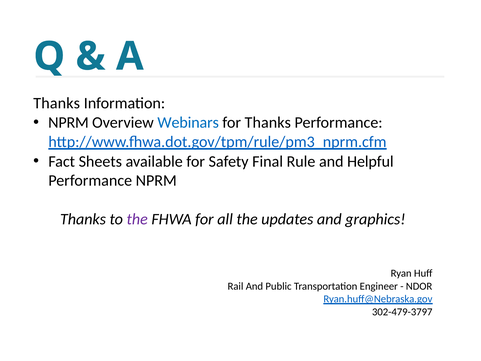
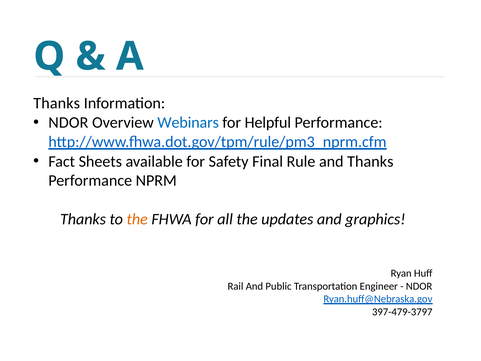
NPRM: NPRM -> NDOR (68, 123)
for Thanks: Thanks -> Helpful (268, 123)
and Helpful: Helpful -> Thanks (370, 161)
the colour: purple -> orange (137, 219)
302-479-3797: 302-479-3797 -> 397-479-3797 (402, 312)
